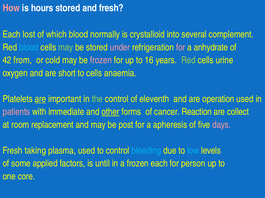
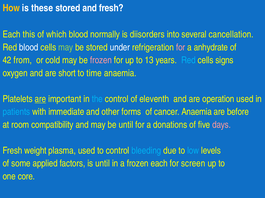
How colour: pink -> yellow (11, 8)
hours: hours -> these (42, 8)
lost: lost -> this (29, 35)
crystalloid: crystalloid -> diisorders (147, 35)
complement: complement -> cancellation (231, 35)
blood colour: light blue -> white (29, 47)
under colour: pink -> white (120, 47)
16: 16 -> 13 (149, 60)
Red colour: light green -> light blue (188, 60)
urine: urine -> signs (224, 60)
to cells: cells -> time (94, 73)
the colour: light green -> light blue (97, 99)
patients colour: pink -> light blue (16, 112)
other underline: present -> none (110, 112)
cancer Reaction: Reaction -> Anaemia (197, 112)
collect: collect -> before (238, 112)
replacement: replacement -> compatibility (52, 125)
be post: post -> until (126, 125)
apheresis: apheresis -> donations (170, 125)
taking: taking -> weight (35, 151)
person: person -> screen (193, 164)
